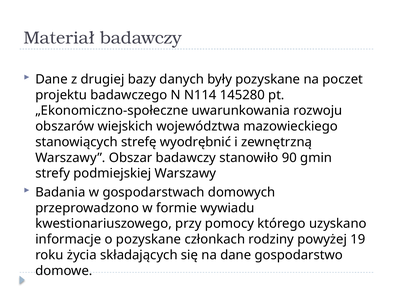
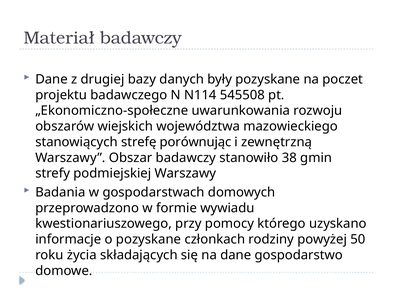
145280: 145280 -> 545508 (242, 95)
wyodrębnić: wyodrębnić -> porównując (196, 142)
90: 90 -> 38 (289, 158)
19: 19 -> 50 (358, 240)
